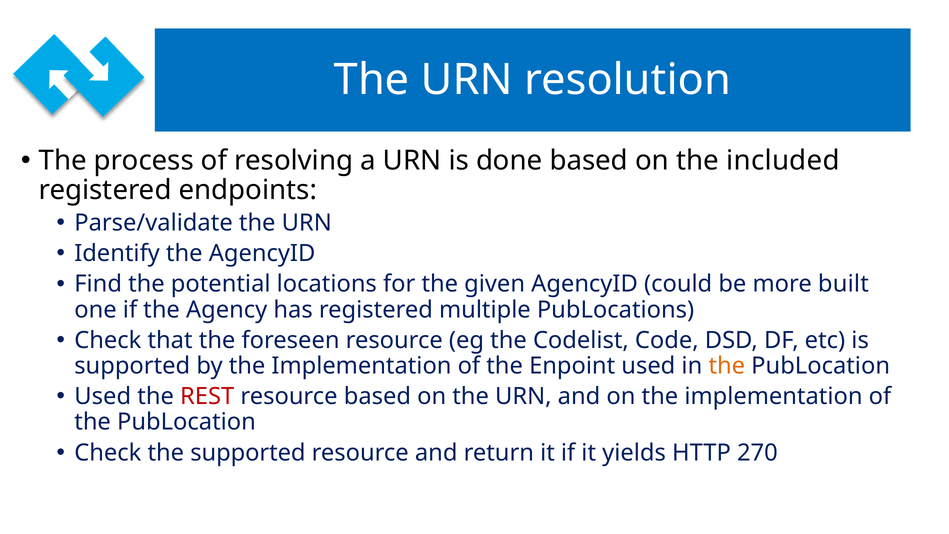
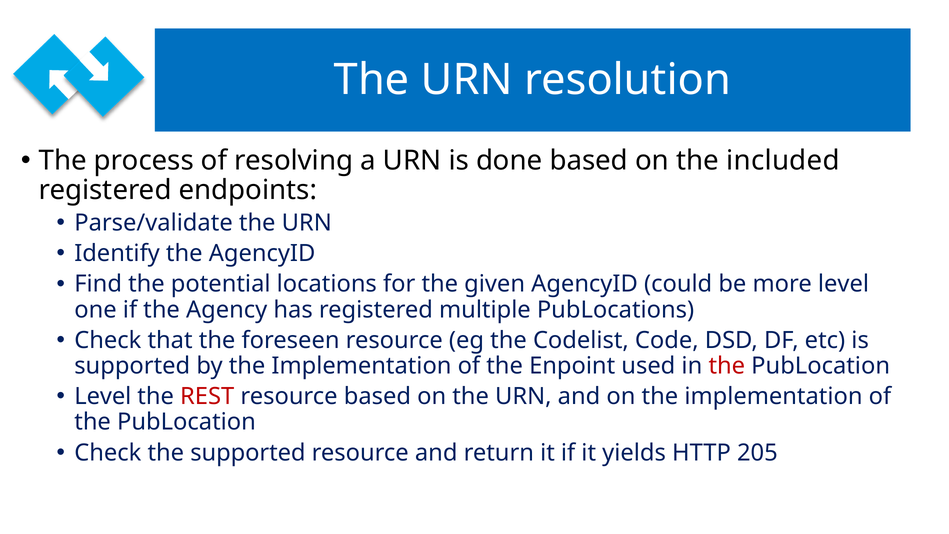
more built: built -> level (844, 284)
the colour: orange -> red (727, 366)
Used: Used -> Level (103, 396)
270: 270 -> 205 (757, 453)
